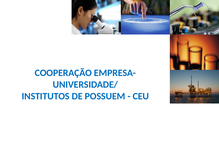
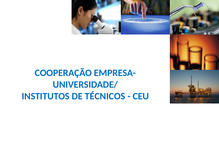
POSSUEM: POSSUEM -> TÉCNICOS (105, 96)
